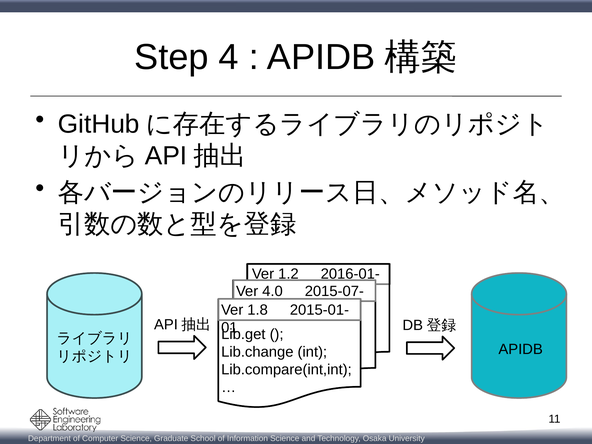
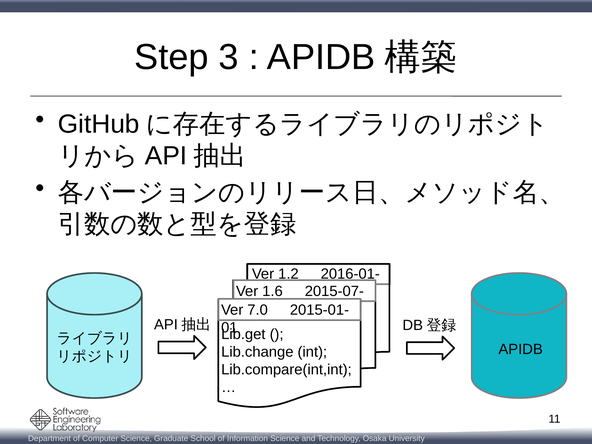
4: 4 -> 3 (229, 57)
4.0: 4.0 -> 1.6 (272, 291)
1.8: 1.8 -> 7.0 (258, 310)
